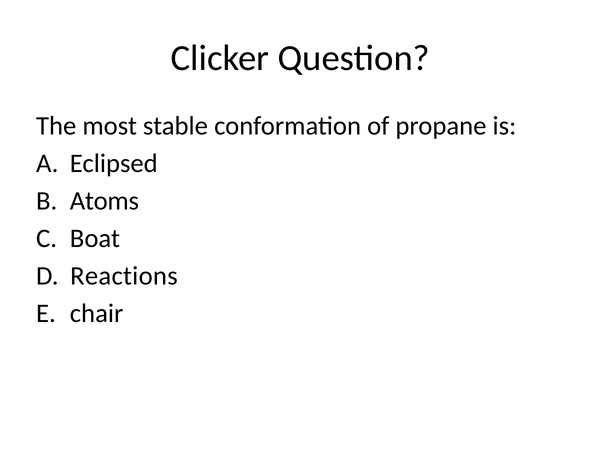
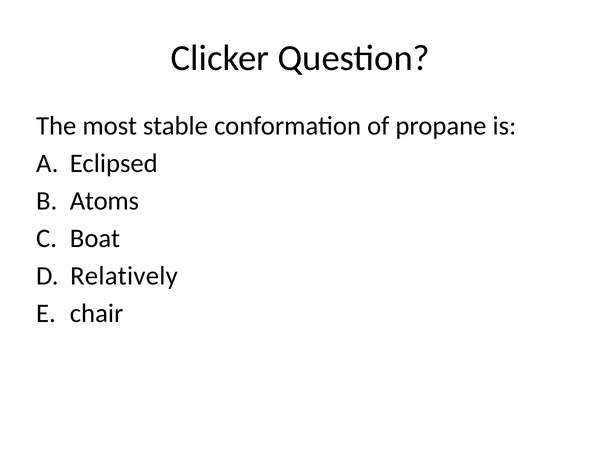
Reactions: Reactions -> Relatively (124, 276)
